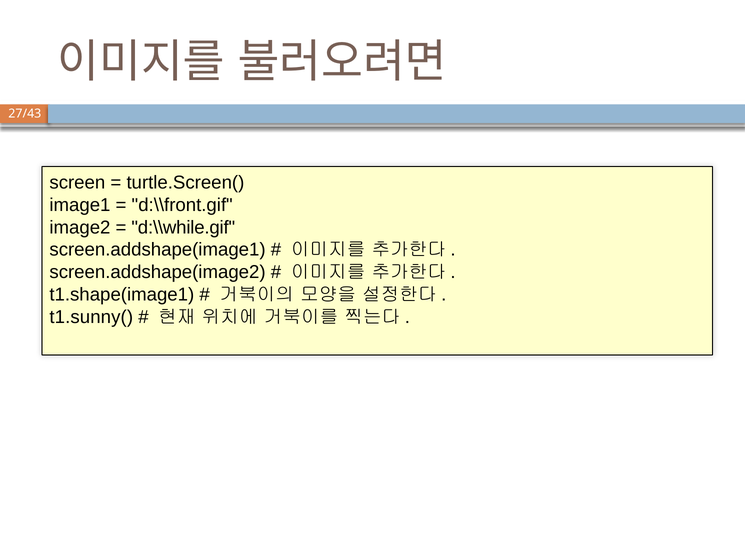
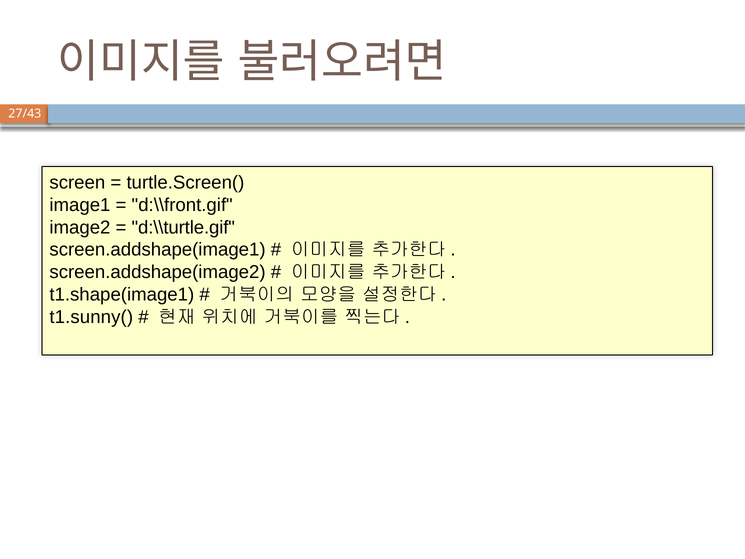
d:\\while.gif: d:\\while.gif -> d:\\turtle.gif (183, 227)
